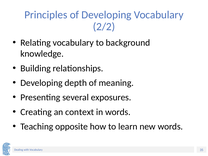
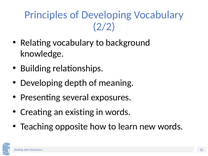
context: context -> existing (80, 112)
